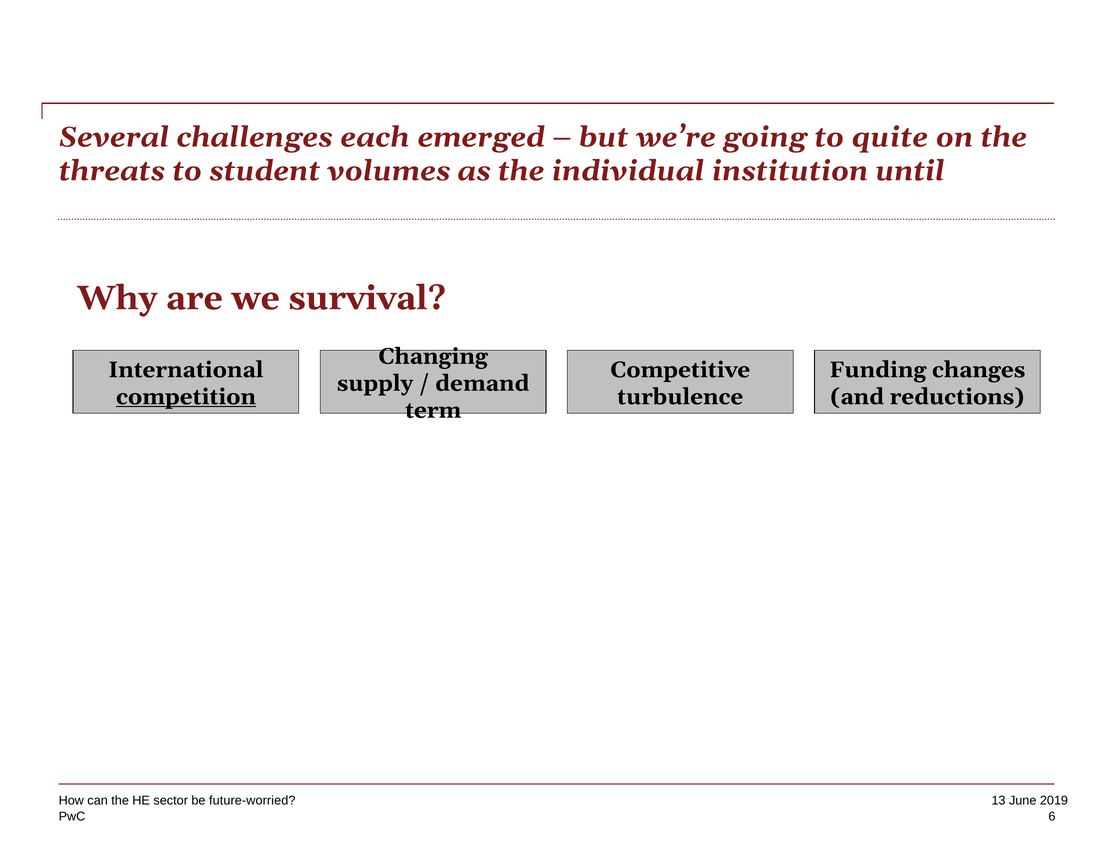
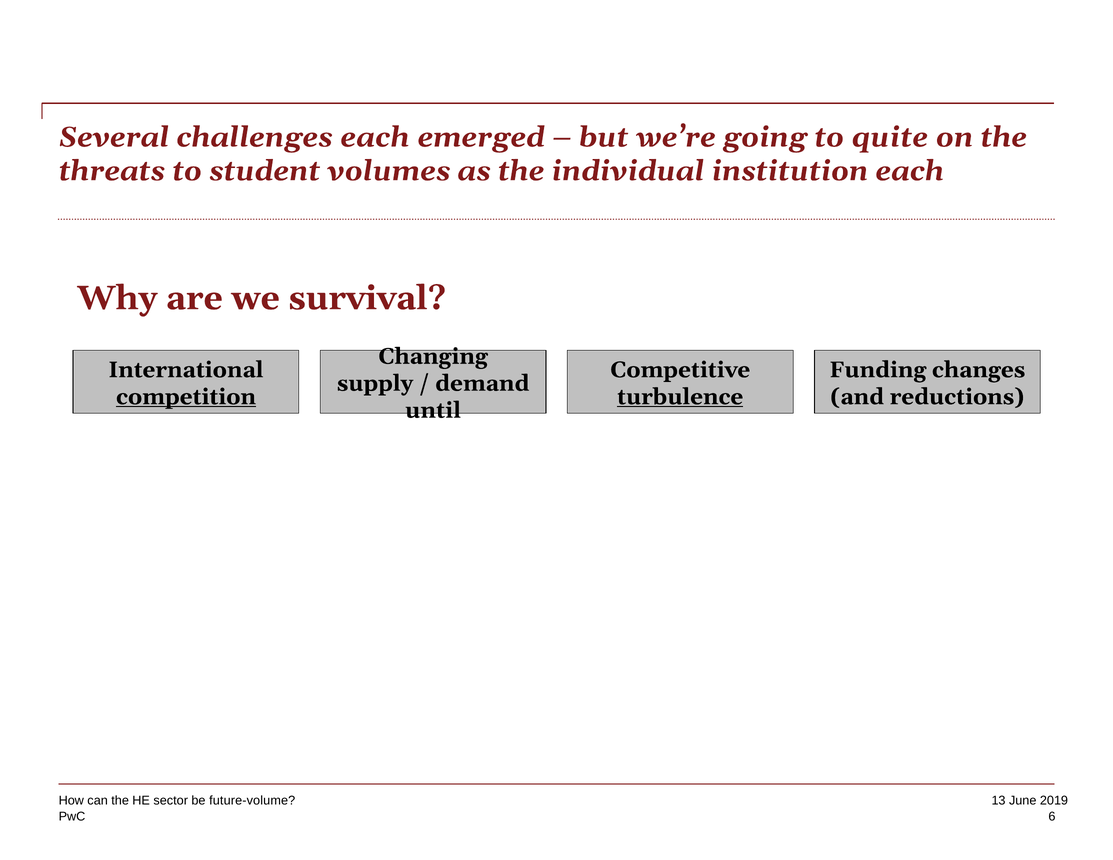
institution until: until -> each (910, 171)
turbulence underline: none -> present (680, 397)
term: term -> until (433, 410)
future-worried: future-worried -> future-volume (252, 801)
